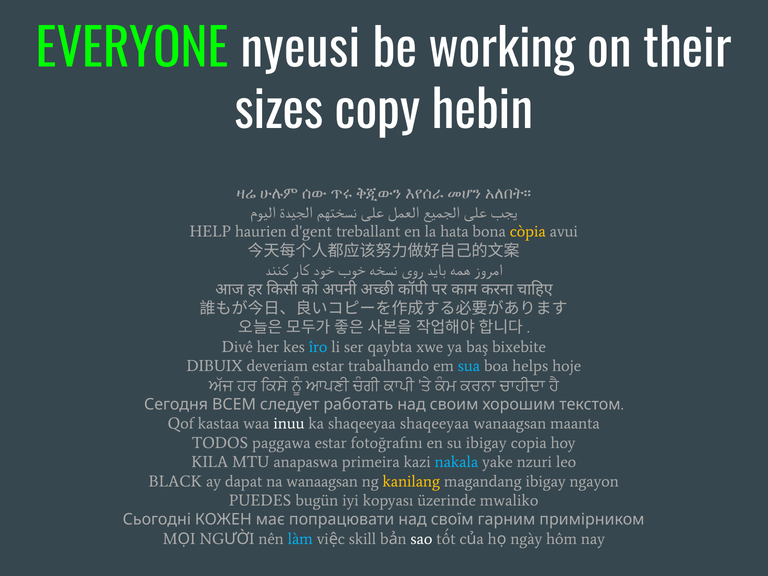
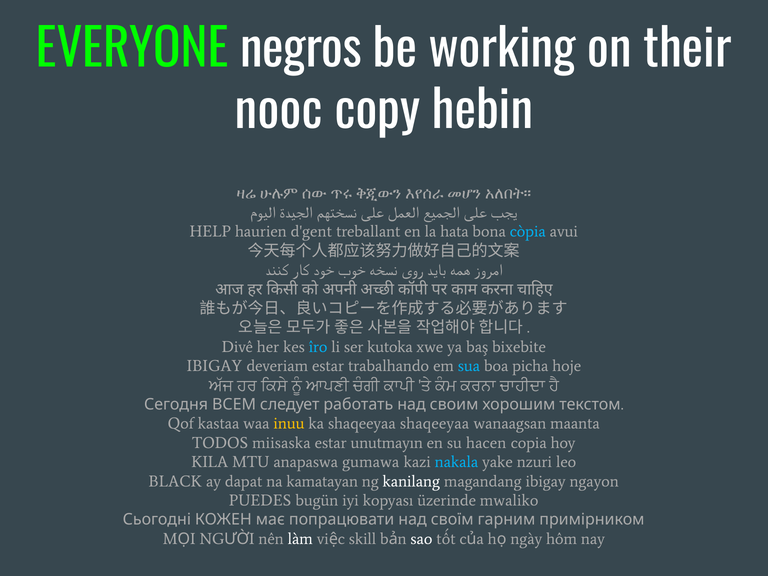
nyeusi: nyeusi -> negros (301, 50)
sizes: sizes -> nooc (279, 111)
còpia colour: yellow -> light blue (528, 232)
qaybta: qaybta -> kutoka (390, 347)
DIBUIX: DIBUIX -> IBIGAY (214, 366)
helps: helps -> picha (530, 366)
inuu colour: white -> yellow (289, 424)
paggawa: paggawa -> miisaska (281, 443)
fotoğrafını: fotoğrafını -> unutmayın (387, 443)
su ibigay: ibigay -> hacen (486, 443)
primeira: primeira -> gumawa (371, 462)
na wanaagsan: wanaagsan -> kamatayan (322, 481)
kanilang colour: yellow -> white (411, 481)
làm colour: light blue -> white (300, 539)
